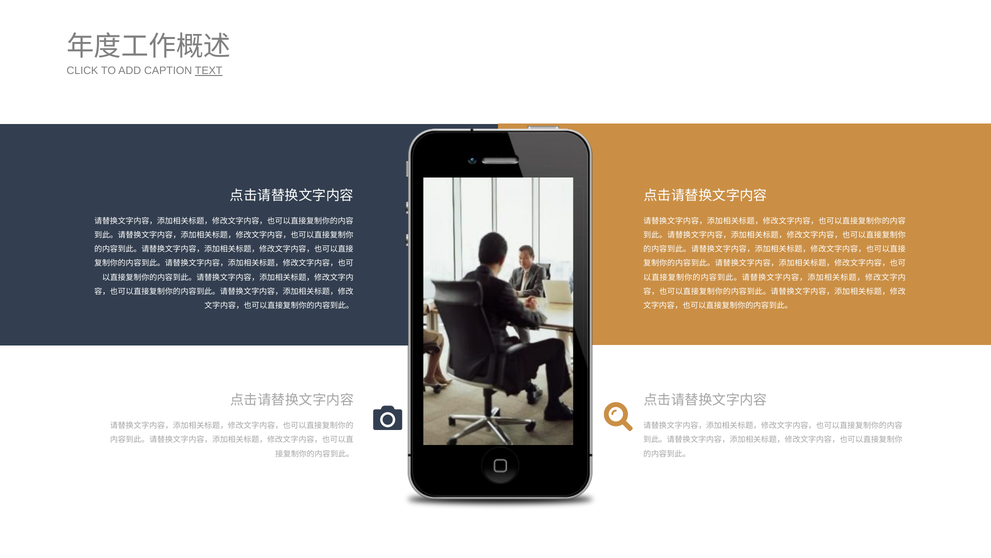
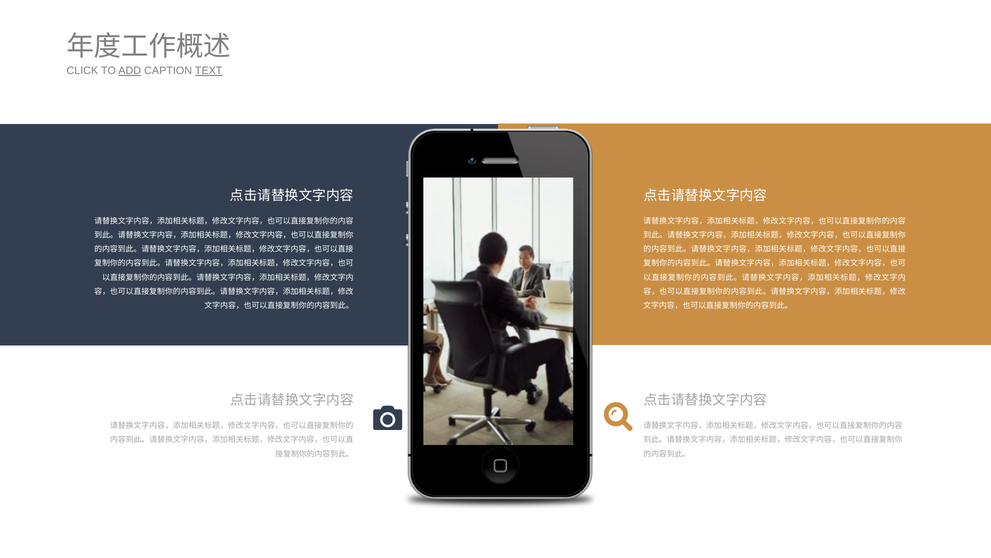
ADD underline: none -> present (130, 71)
